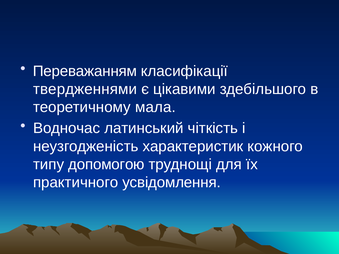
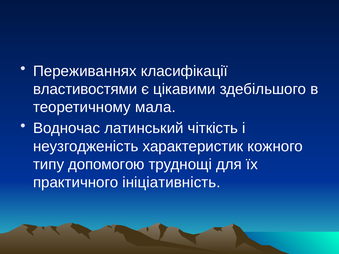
Переважанням: Переважанням -> Переживаннях (85, 71)
твердженнями: твердженнями -> властивостями (85, 89)
усвідомлення: усвідомлення -> ініціативність (171, 183)
